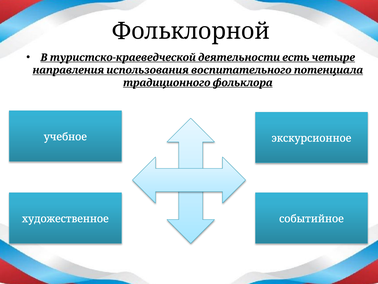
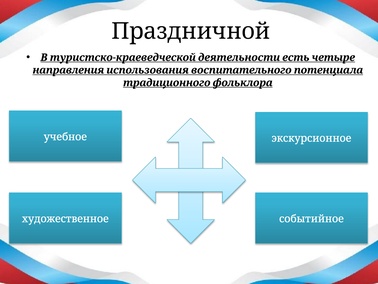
Фольклорной: Фольклорной -> Праздничной (191, 31)
